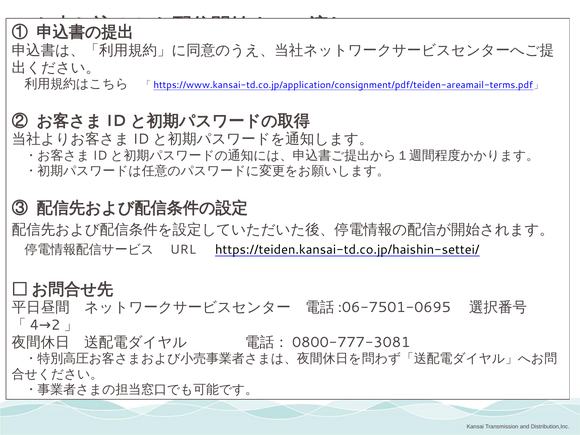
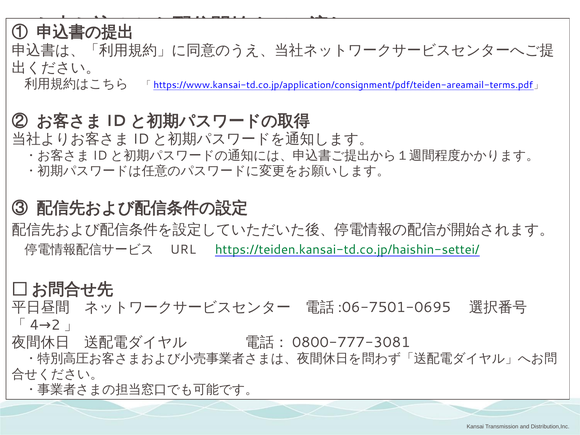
https://teiden.kansai-td.co.jp/haishin-settei/ colour: black -> green (347, 250)
